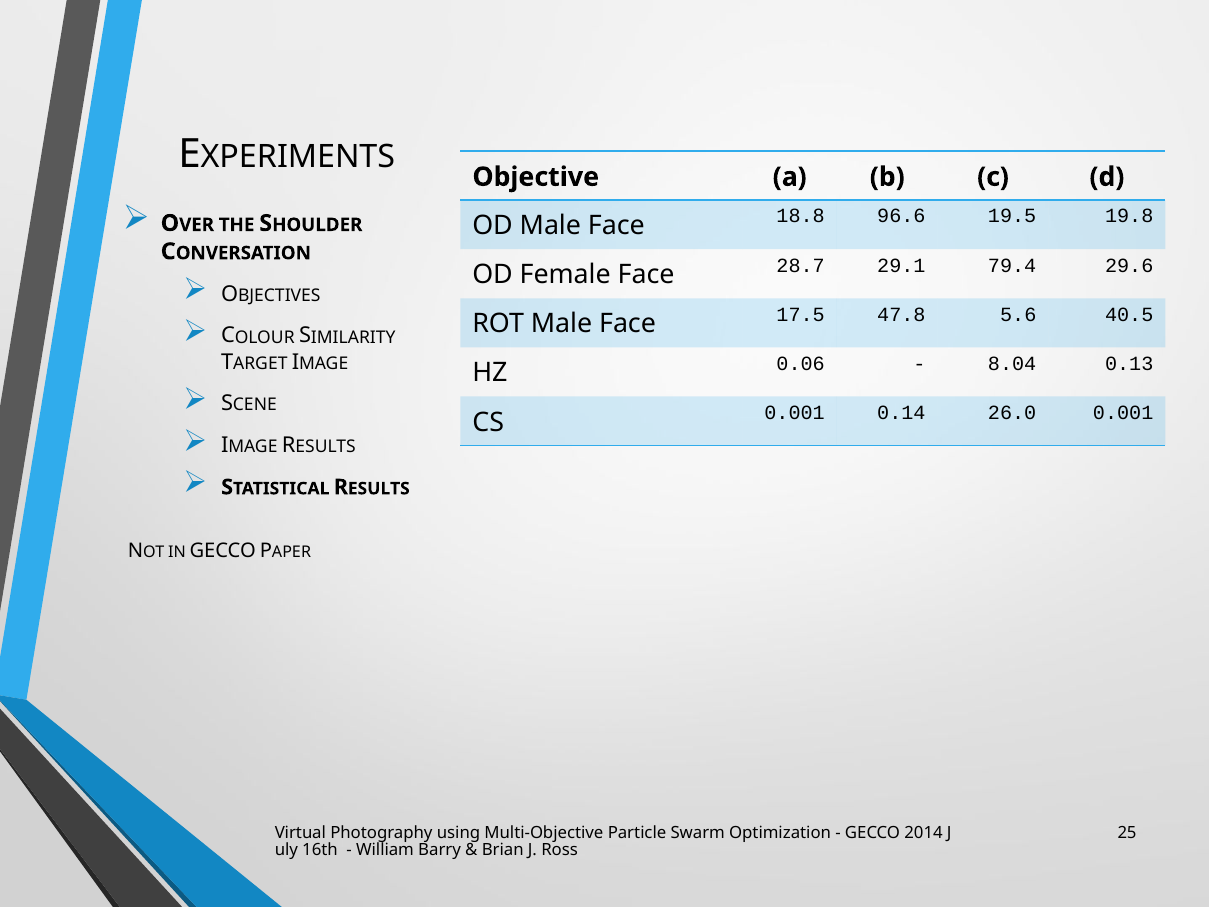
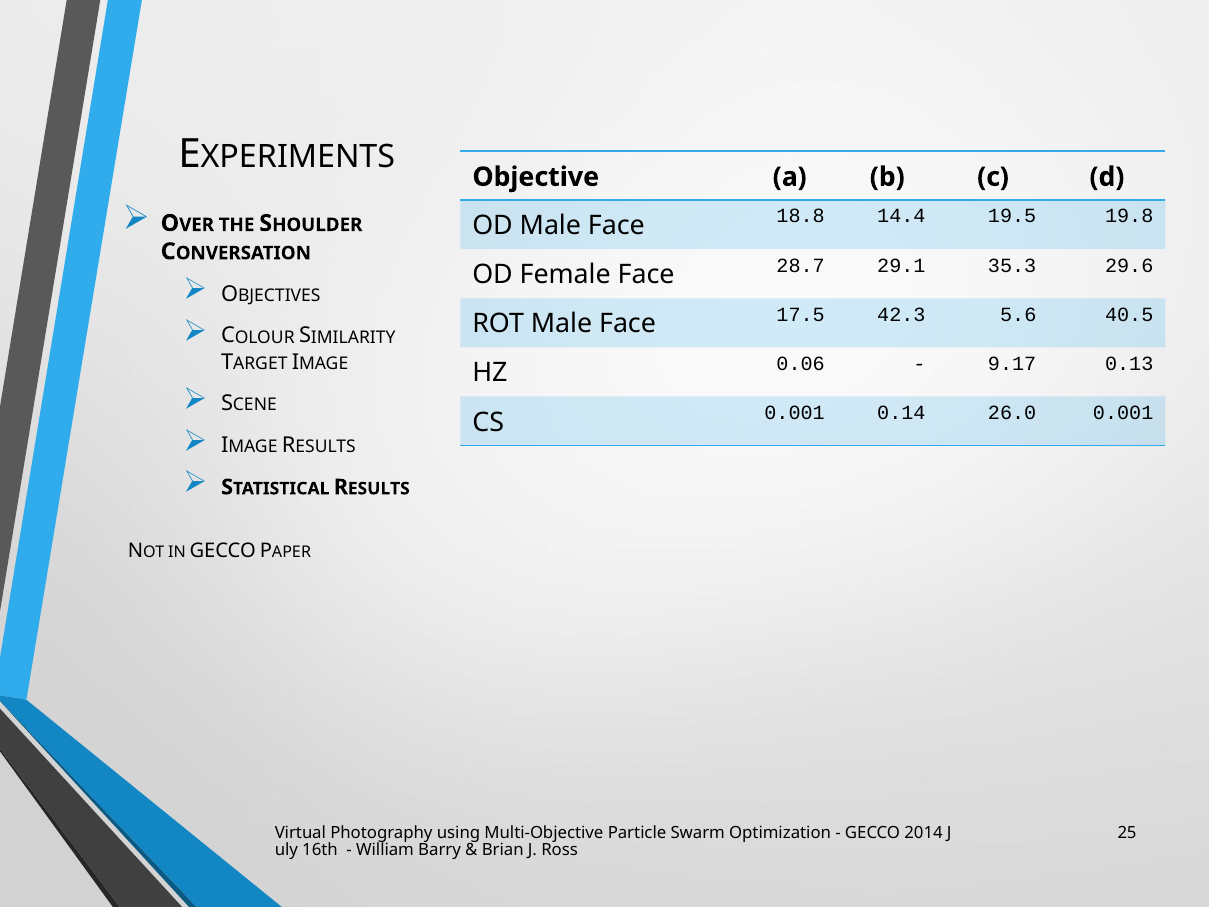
96.6: 96.6 -> 14.4 (901, 216)
79.4: 79.4 -> 35.3 (1012, 265)
47.8: 47.8 -> 42.3 (901, 314)
8.04: 8.04 -> 9.17 (1012, 363)
